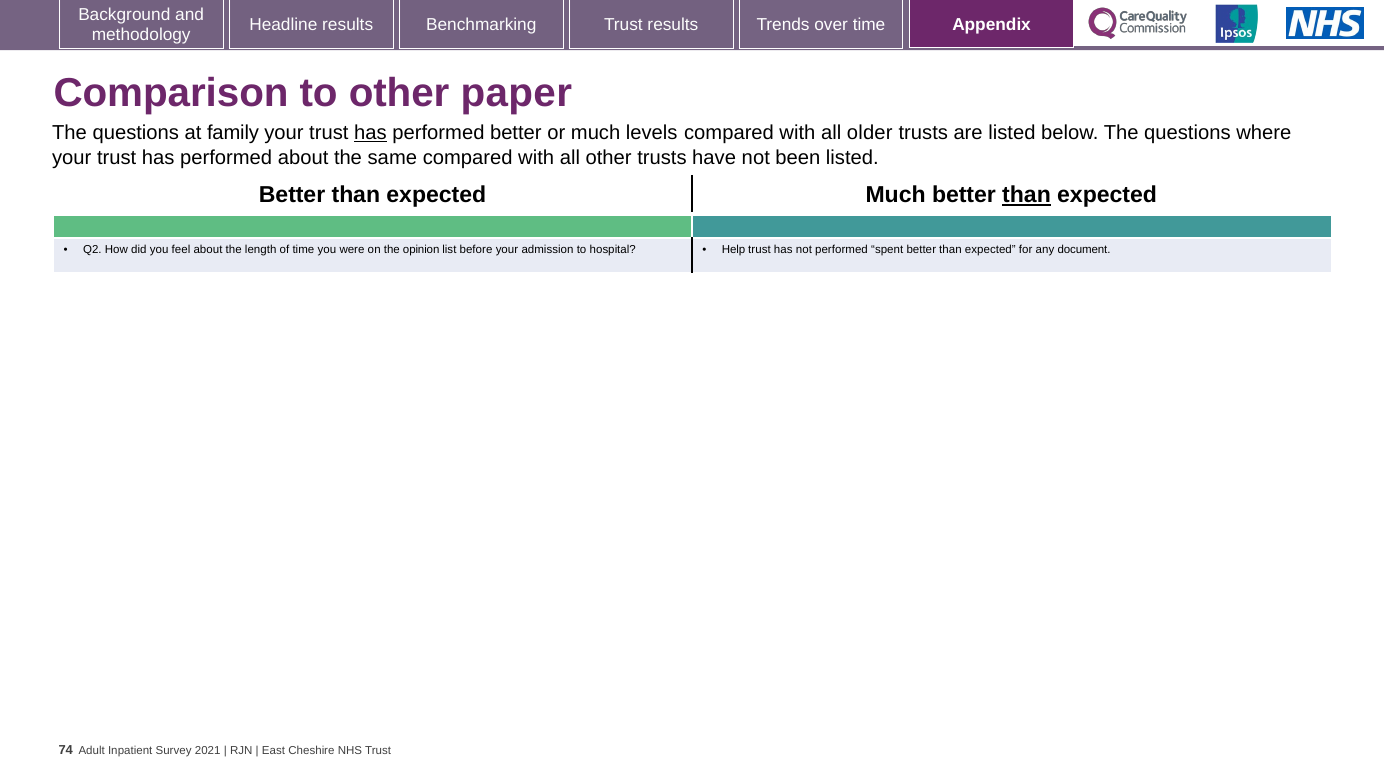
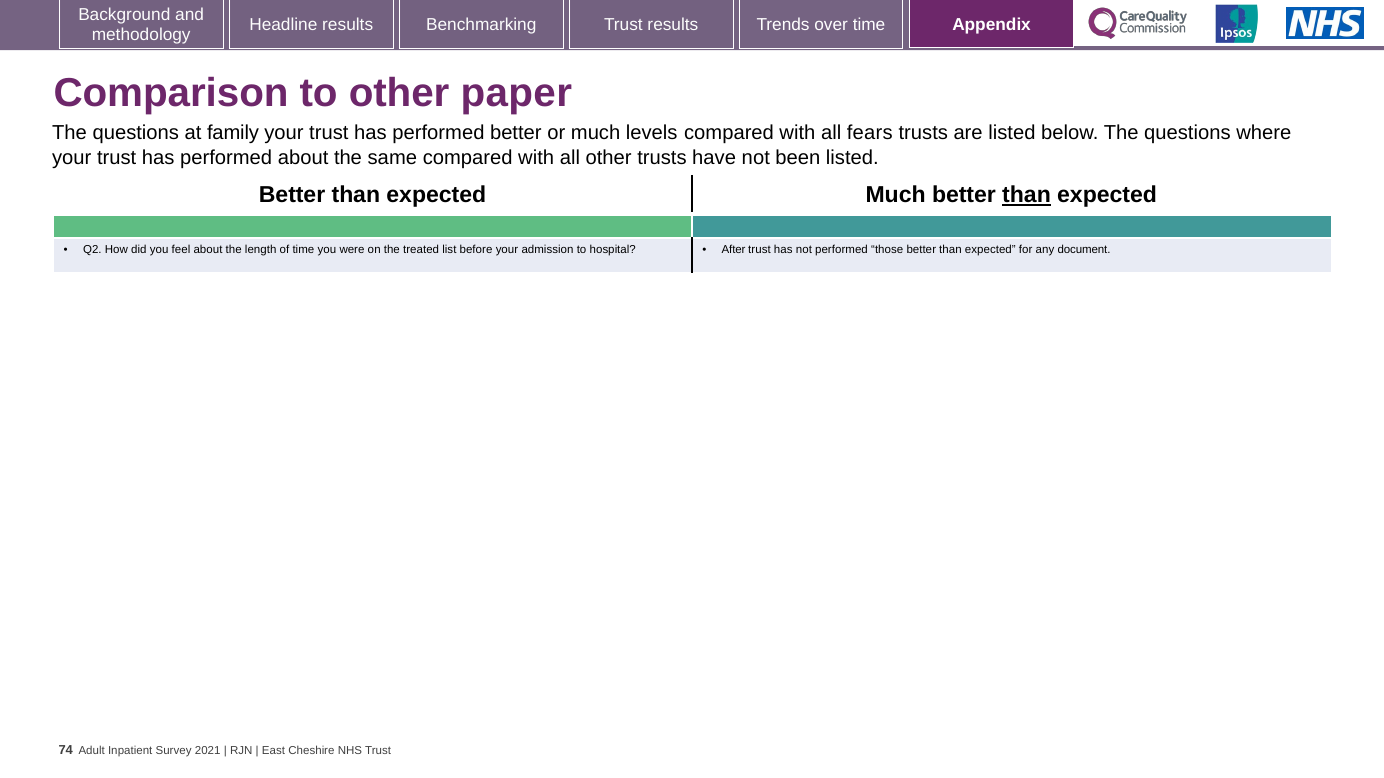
has underline: present -> none (370, 133)
older: older -> fears (870, 133)
opinion: opinion -> treated (421, 250)
Help: Help -> After (734, 250)
spent: spent -> those (887, 250)
